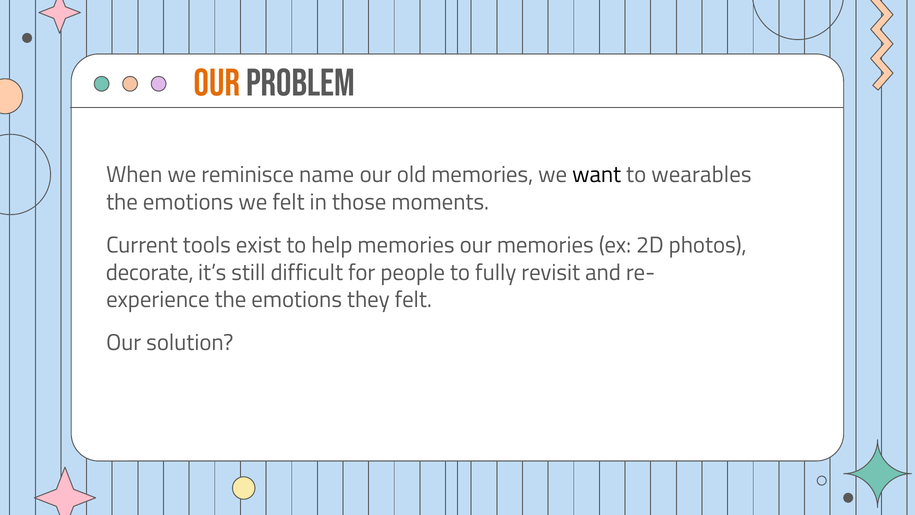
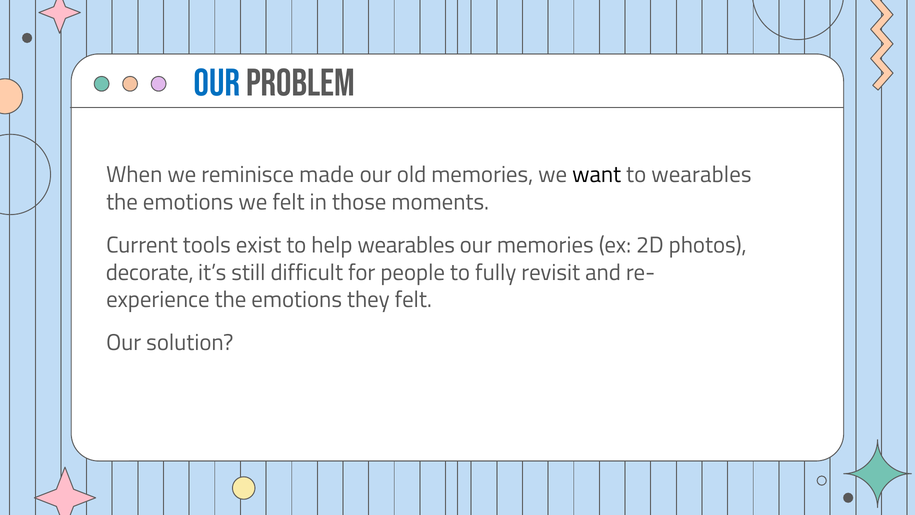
Our colour: orange -> blue (217, 83)
name: name -> made (327, 175)
help memories: memories -> wearables (406, 245)
